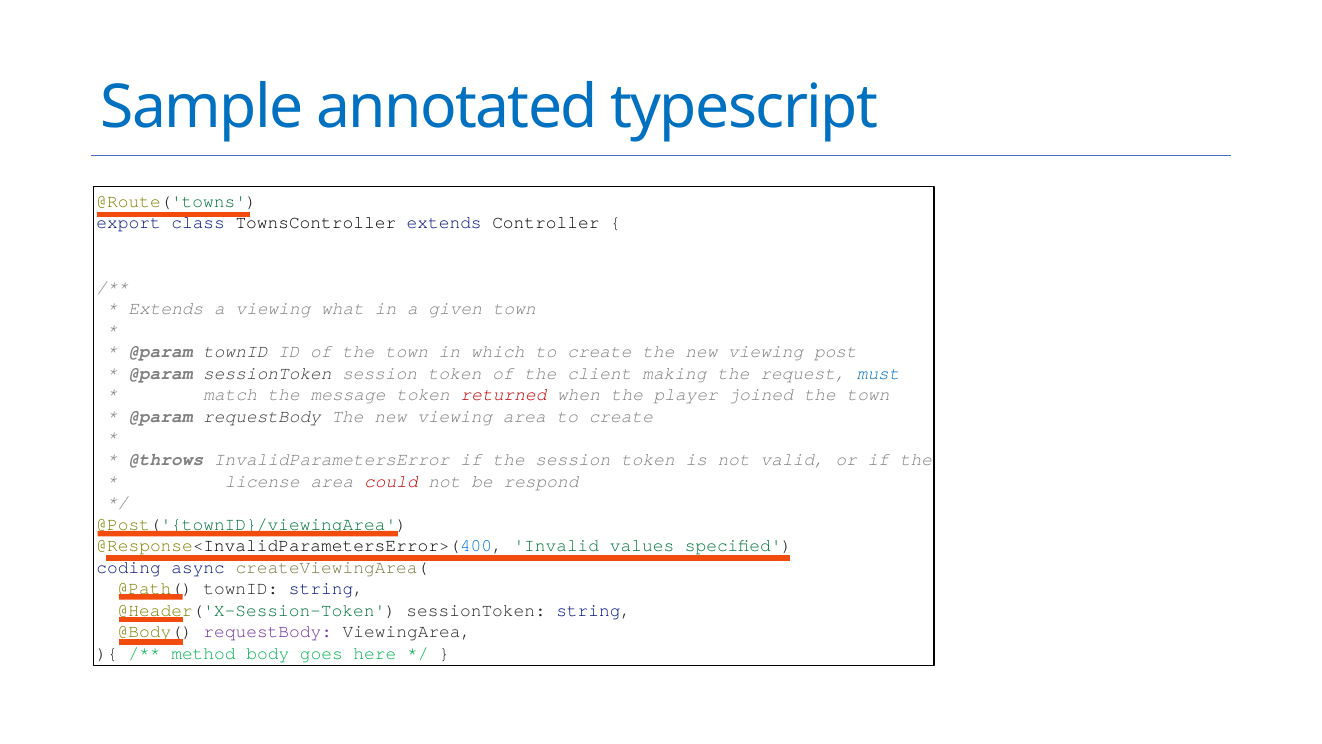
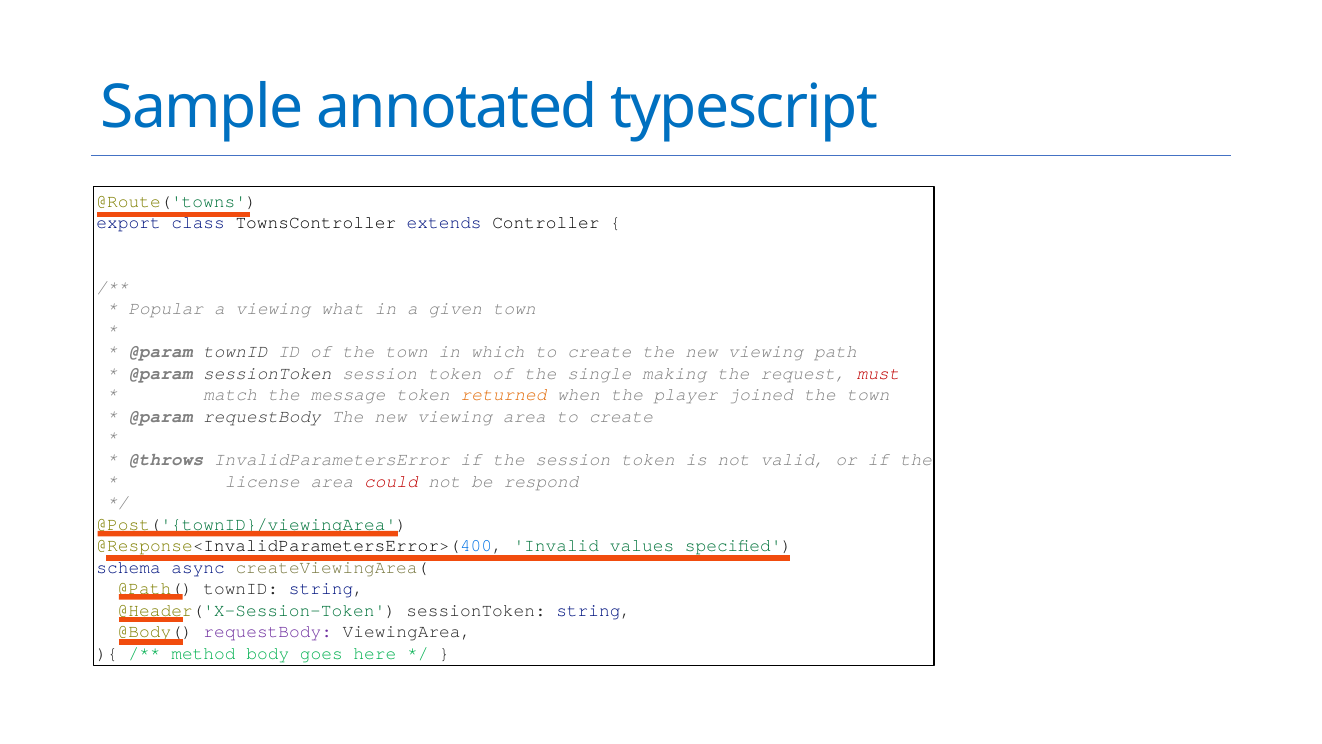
Extends: Extends -> Popular (166, 309)
post: post -> path (835, 352)
client: client -> single (599, 373)
must colour: blue -> red (878, 373)
returned colour: red -> orange (504, 395)
coding: coding -> schema (129, 567)
